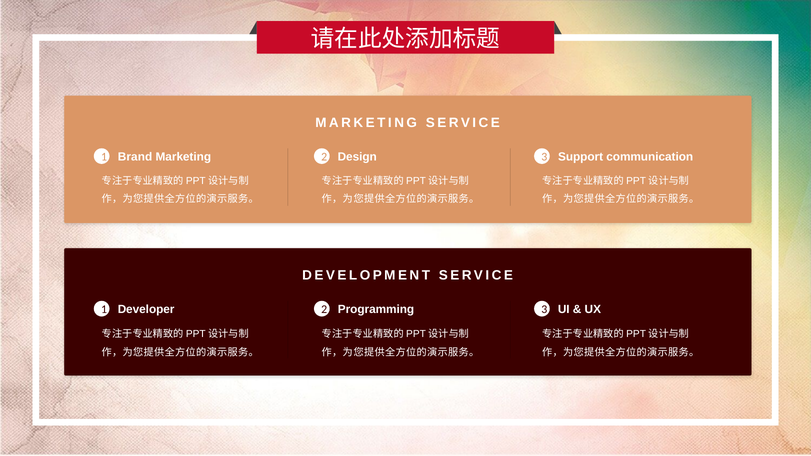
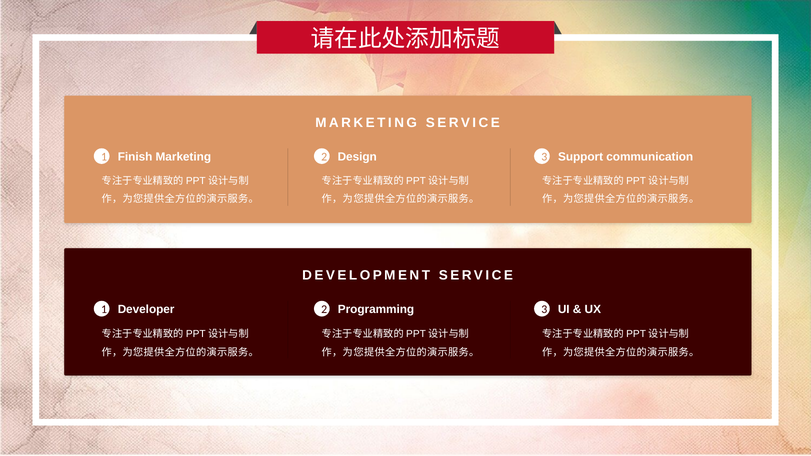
Brand: Brand -> Finish (135, 157)
